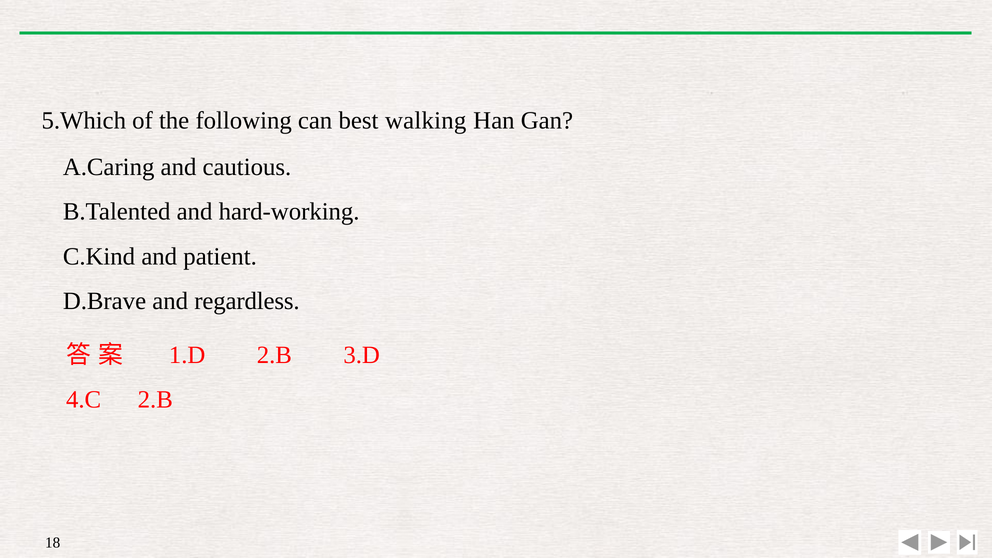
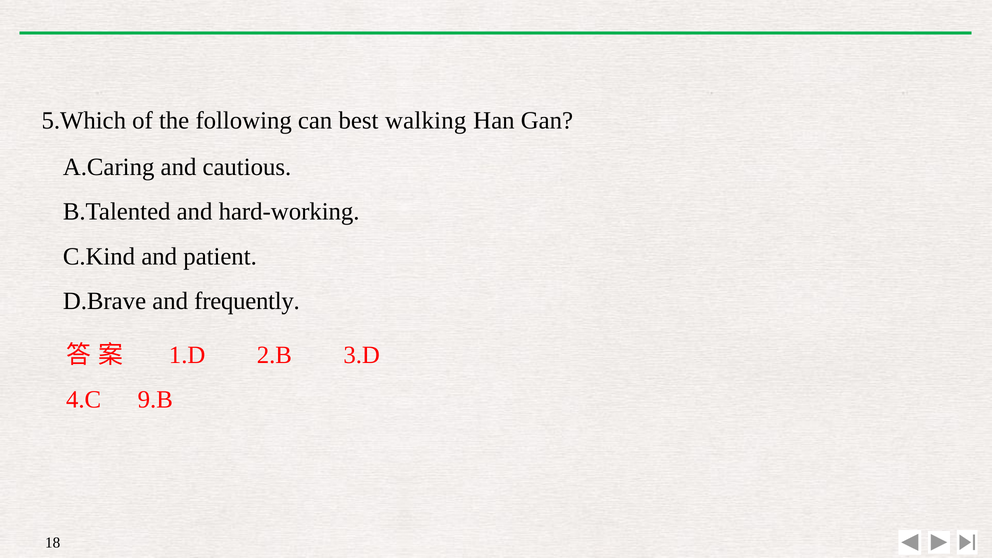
regardless: regardless -> frequently (247, 301)
4.C 2.B: 2.B -> 9.B (155, 400)
